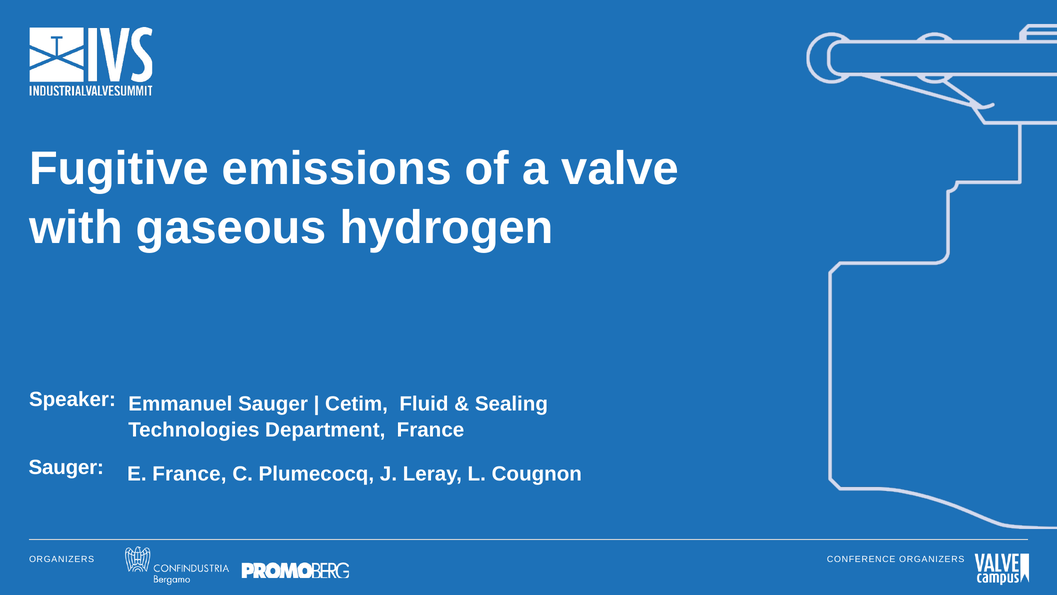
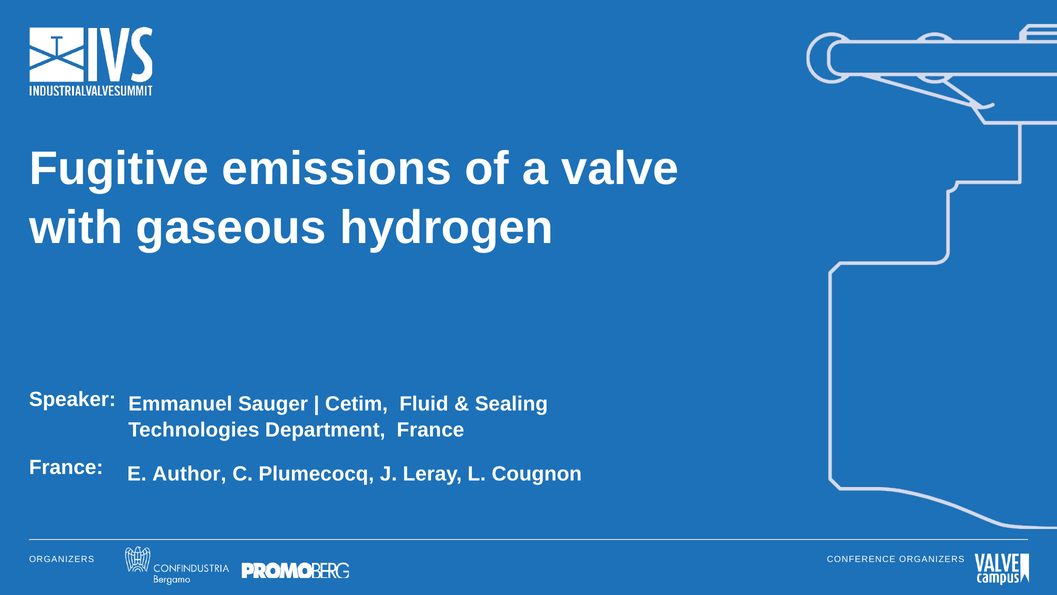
Sauger: Sauger -> France (66, 467)
E France: France -> Author (189, 474)
